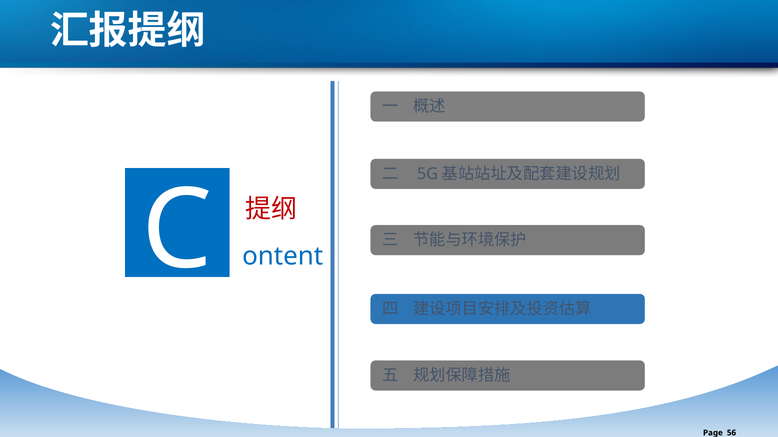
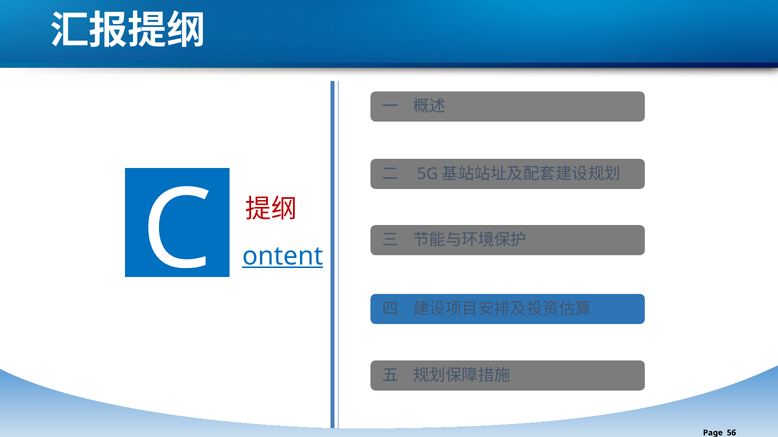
ontent underline: none -> present (283, 257)
